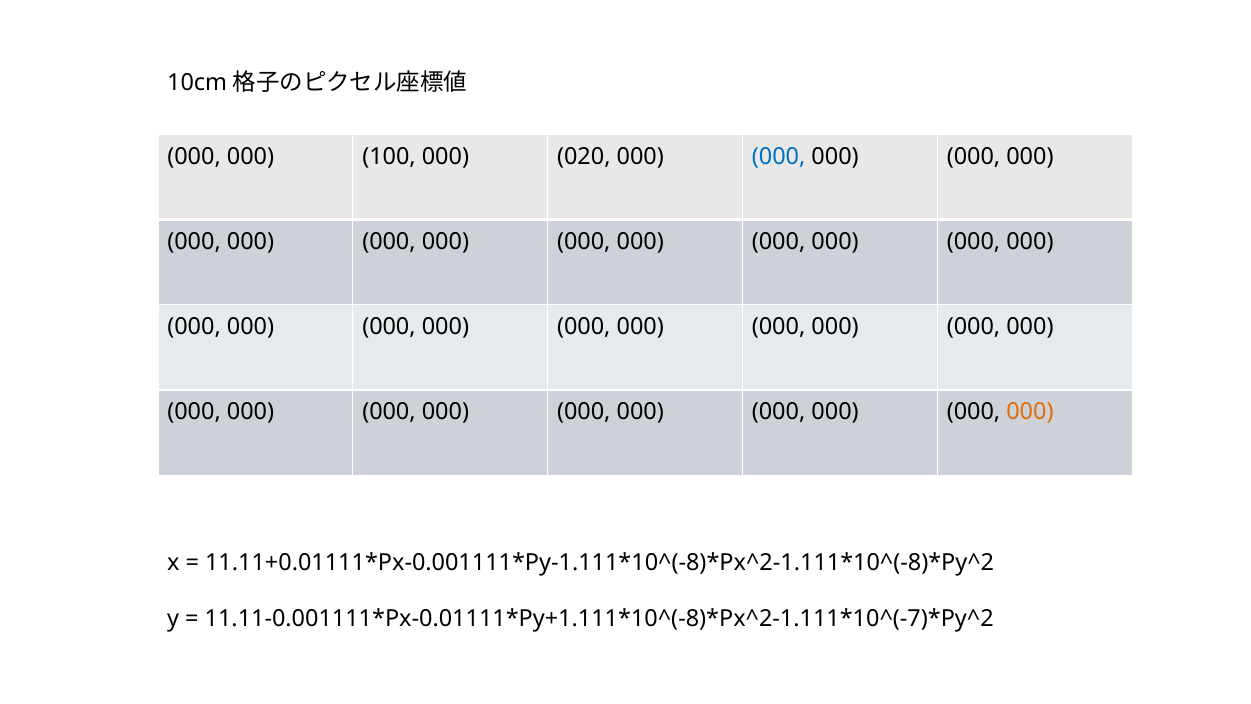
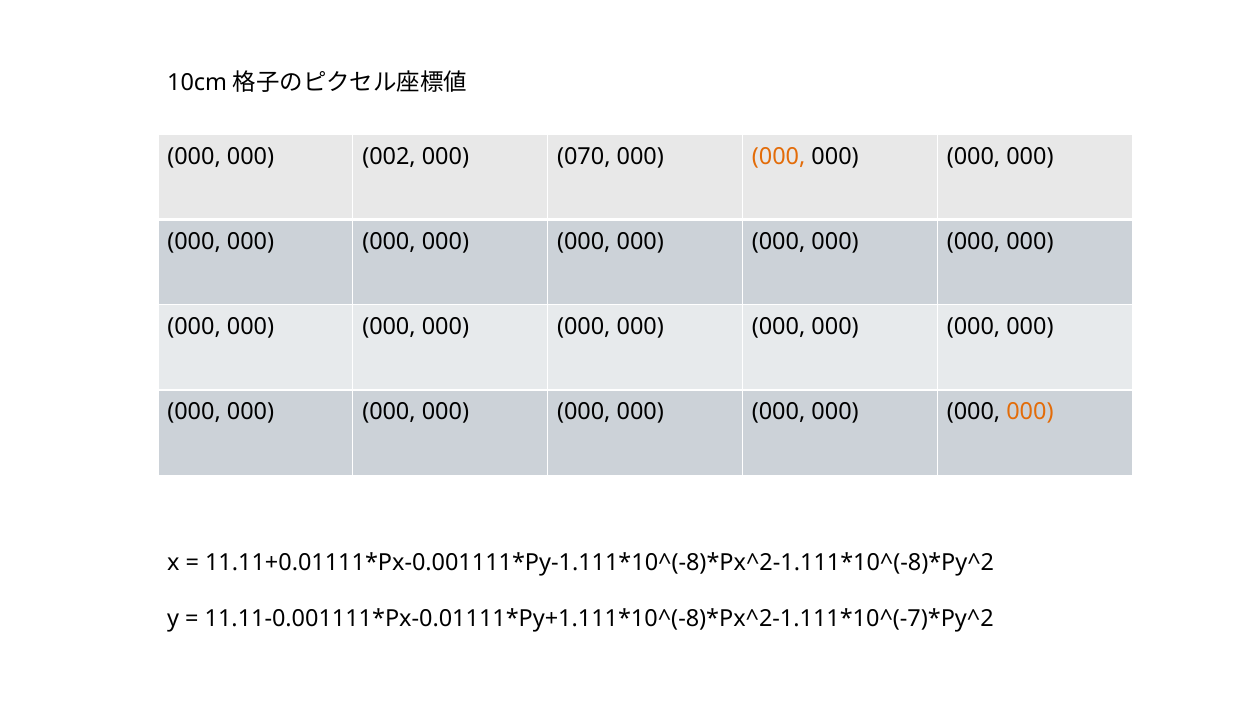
100: 100 -> 002 (389, 156)
020: 020 -> 070 (584, 156)
000 colour: blue -> orange (779, 156)
